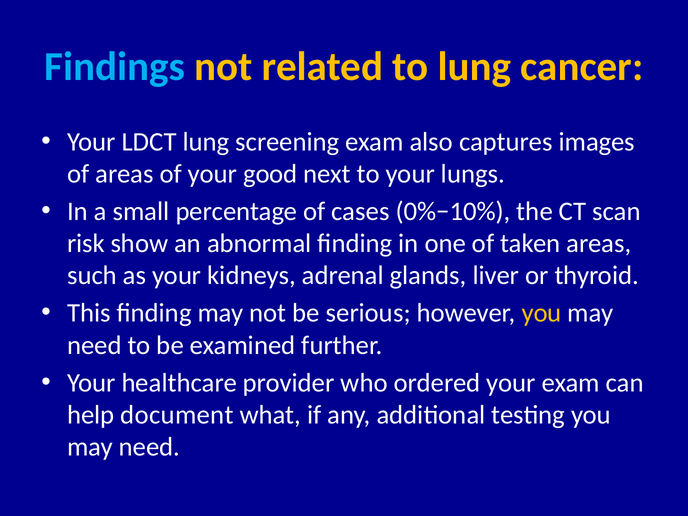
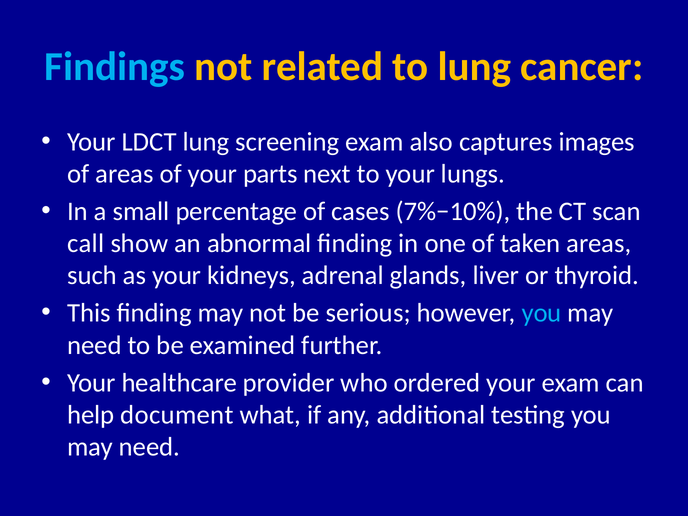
good: good -> parts (270, 174)
0%−10%: 0%−10% -> 7%−10% (453, 211)
risk: risk -> call (86, 244)
you colour: yellow -> light blue (542, 313)
